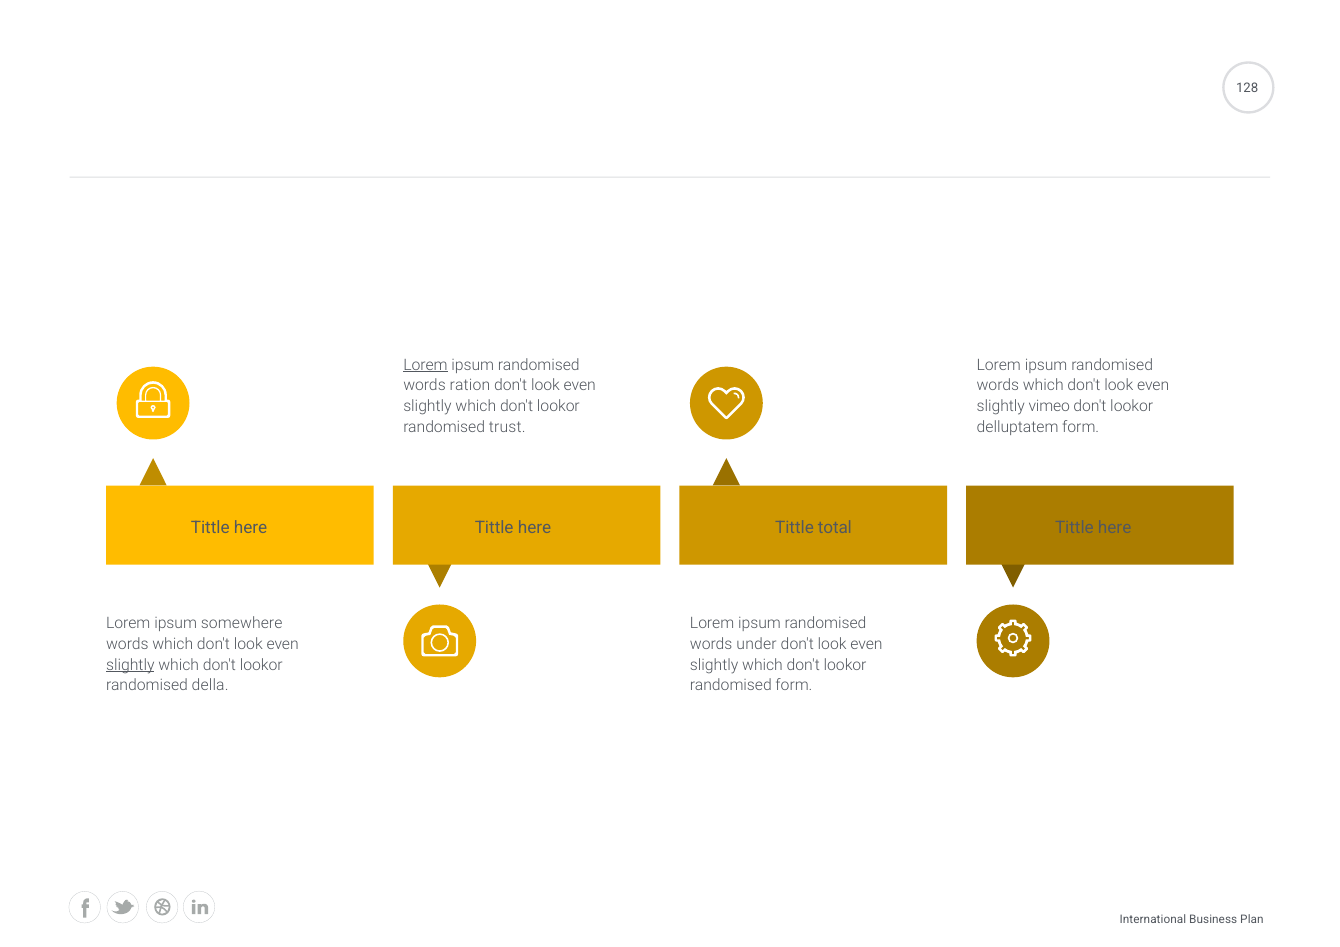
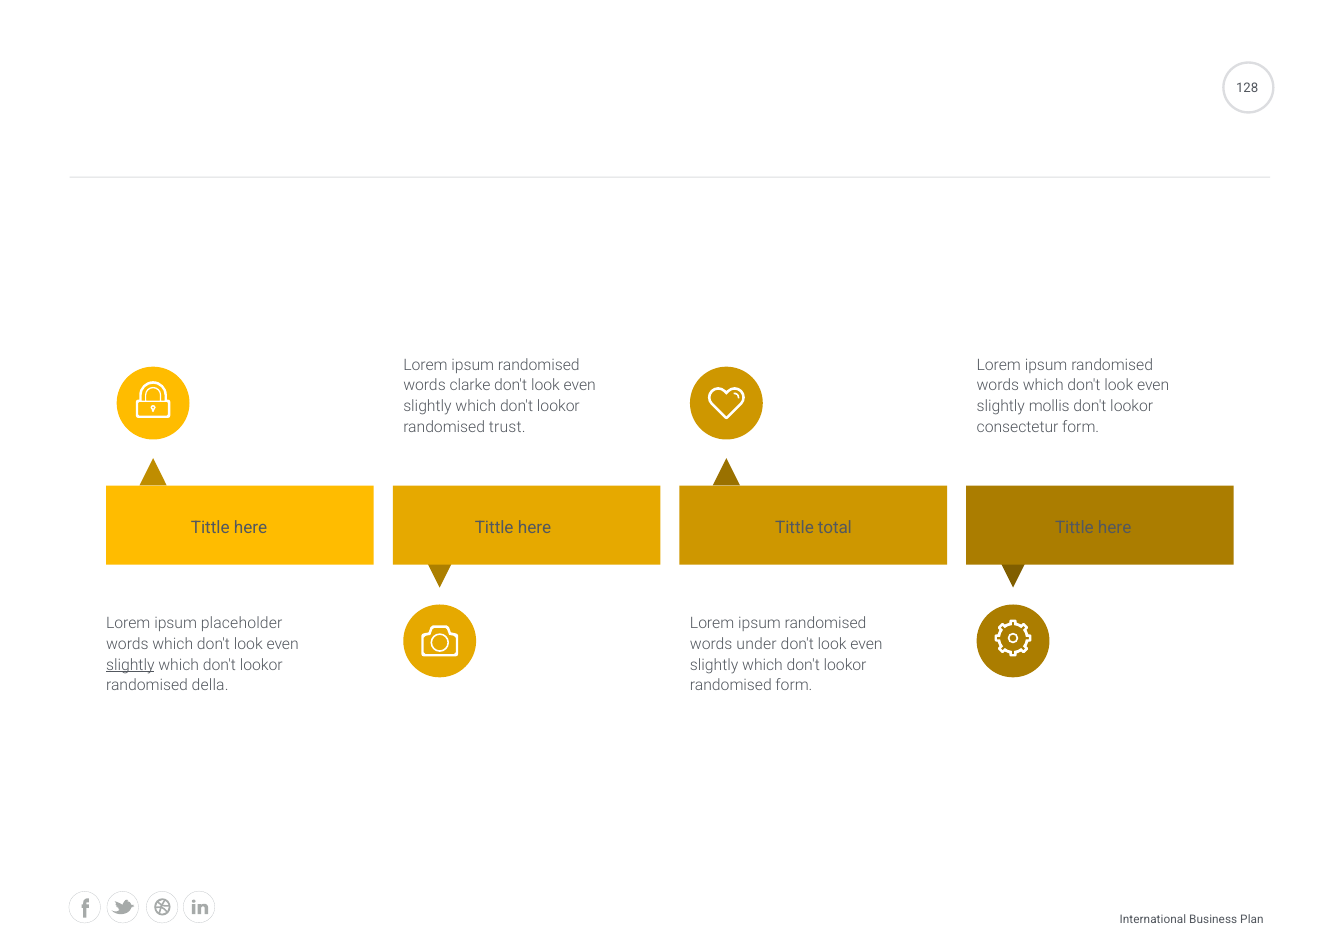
Lorem underline: present -> none (425, 365)
ration: ration -> clarke (470, 386)
vimeo: vimeo -> mollis (1049, 407)
delluptatem: delluptatem -> consectetur (1018, 427)
somewhere: somewhere -> placeholder (242, 623)
